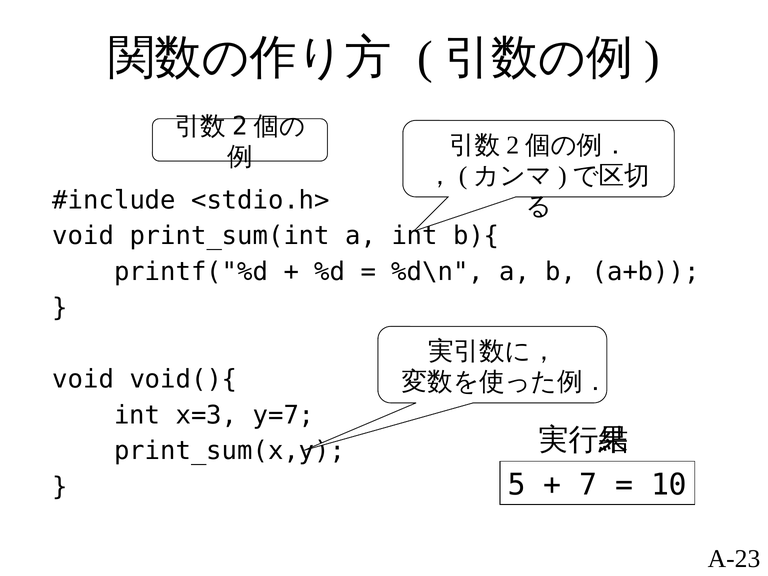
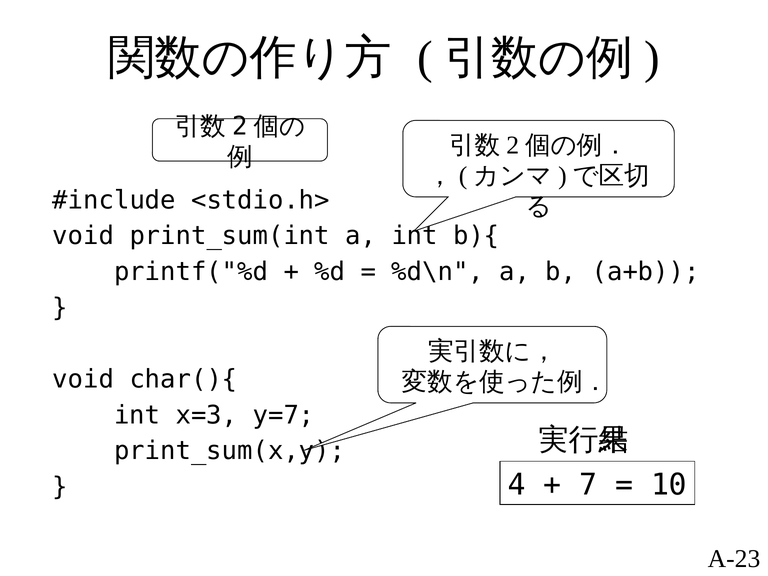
void(){: void(){ -> char(){ (183, 379)
5: 5 -> 4 (517, 485)
